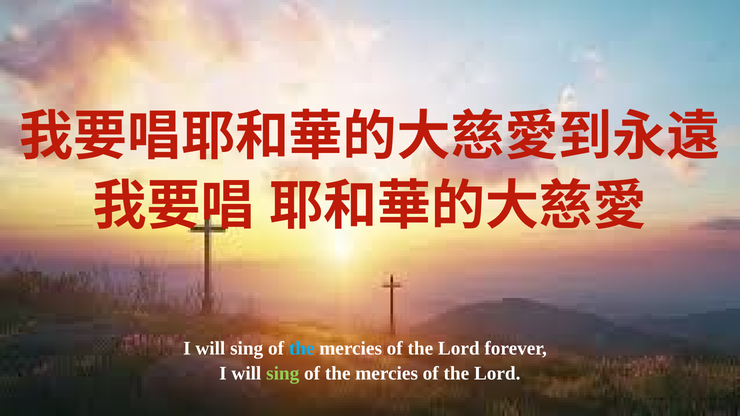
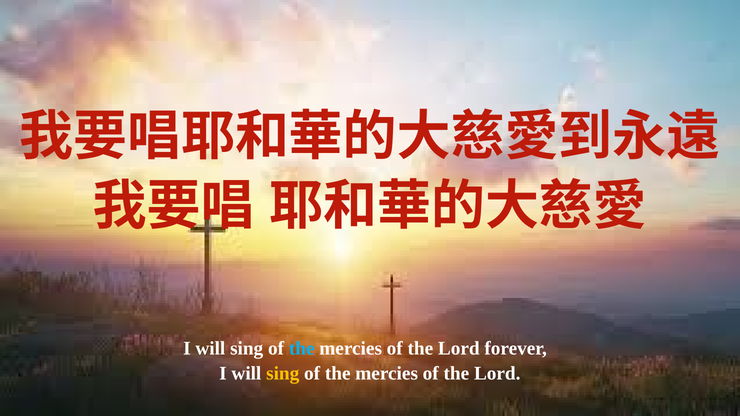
sing colour: light green -> yellow (283, 374)
